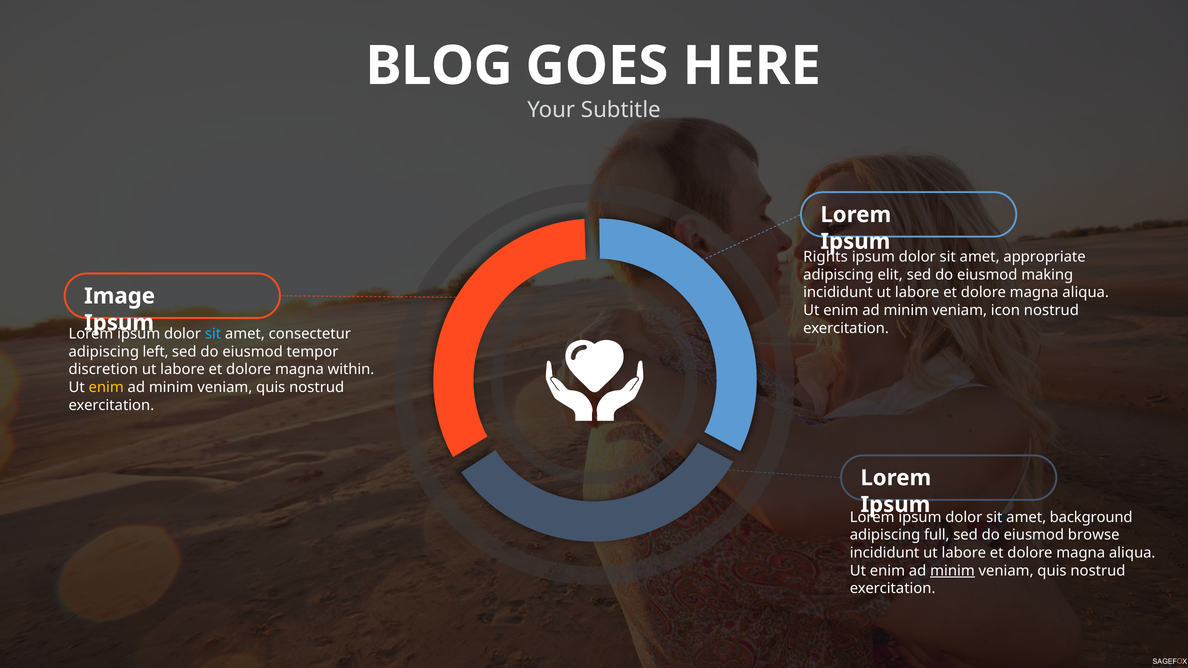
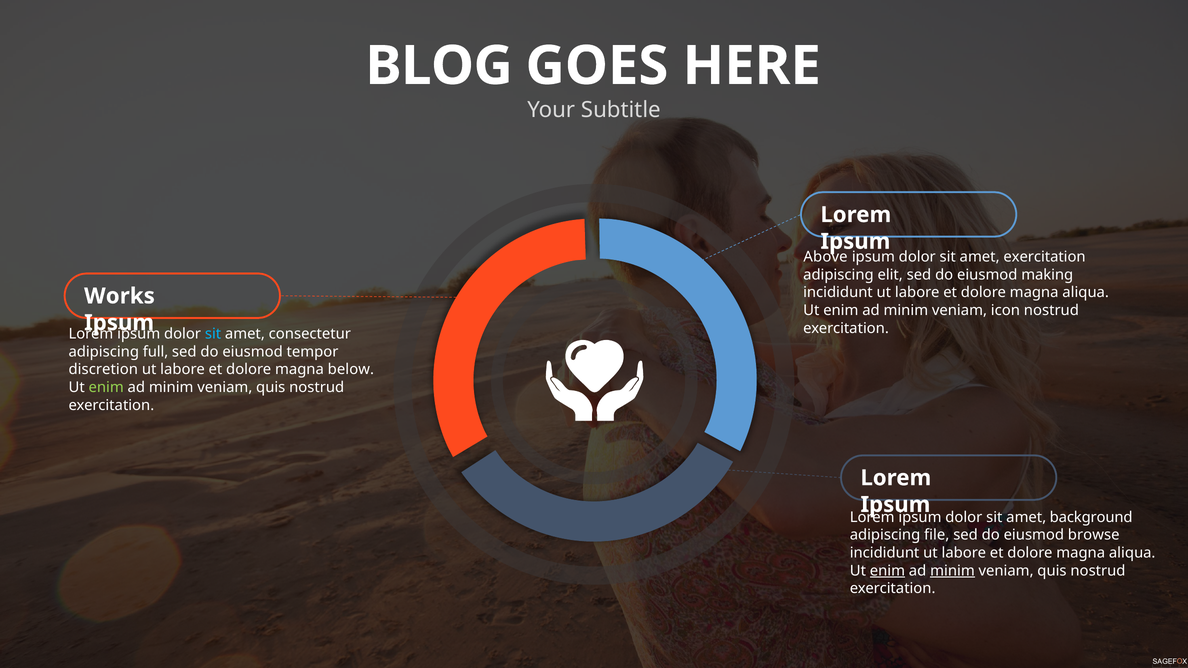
Rights: Rights -> Above (826, 257)
amet appropriate: appropriate -> exercitation (1045, 257)
Image: Image -> Works (119, 296)
left: left -> full (156, 352)
within: within -> below (351, 370)
enim colour: yellow -> light green (106, 387)
full: full -> file (937, 535)
enim underline: none -> present (887, 571)
